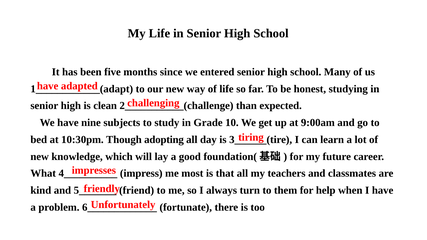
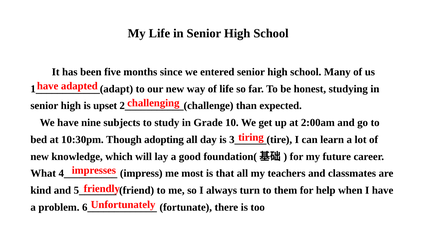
clean: clean -> upset (105, 106)
9:00am: 9:00am -> 2:00am (318, 123)
